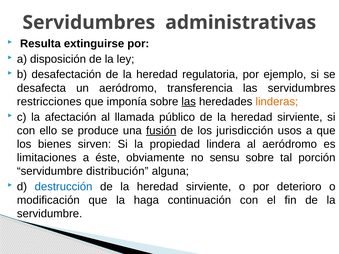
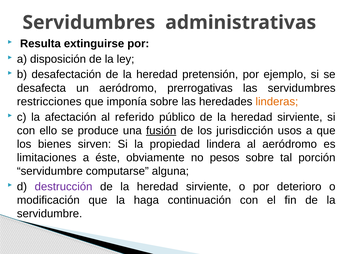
regulatoria: regulatoria -> pretensión (210, 75)
transferencia: transferencia -> prerrogativas (200, 88)
las underline: present -> none (189, 102)
llamada: llamada -> referido (135, 117)
sensu: sensu -> pesos (225, 158)
distribución: distribución -> computarse (117, 171)
destrucción colour: blue -> purple (64, 187)
